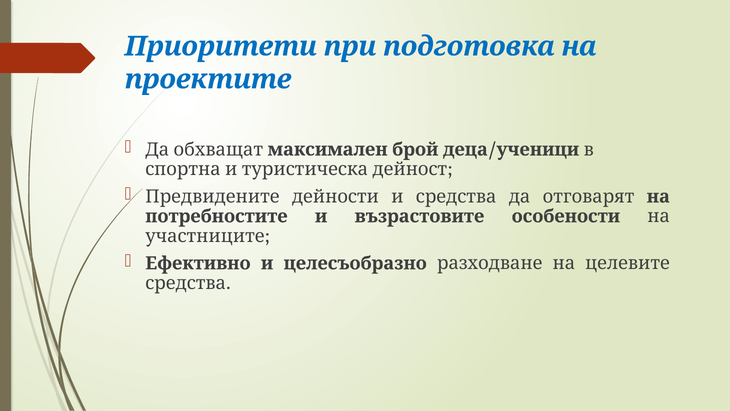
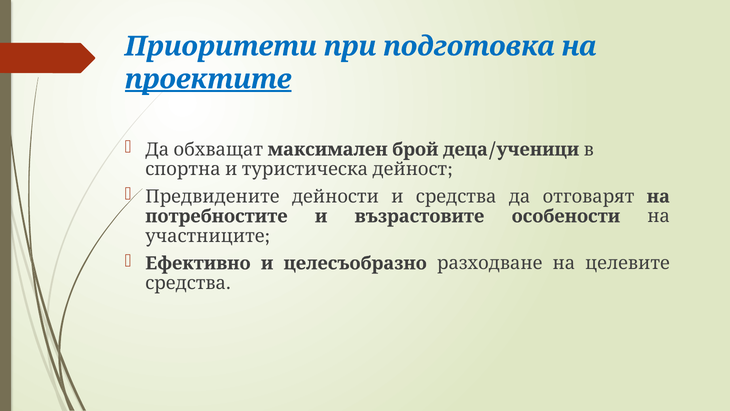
проектите underline: none -> present (208, 79)
